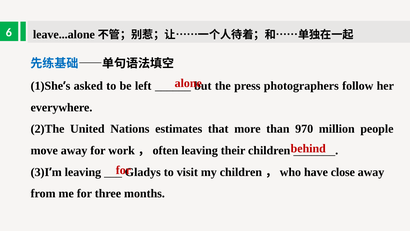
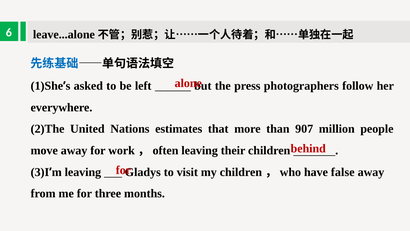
970: 970 -> 907 (304, 129)
close: close -> false (343, 172)
